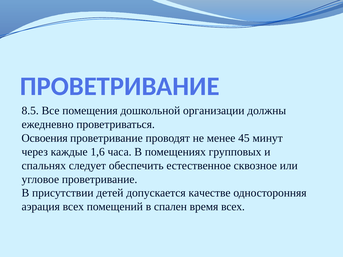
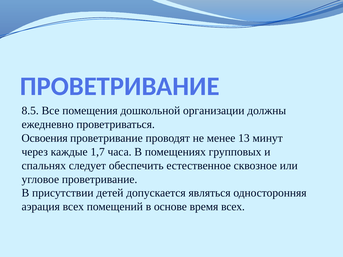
45: 45 -> 13 (244, 138)
1,6: 1,6 -> 1,7 (98, 152)
качестве: качестве -> являться (210, 193)
спален: спален -> основе (170, 207)
